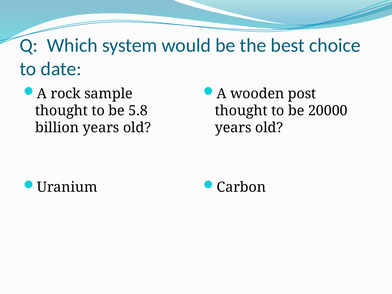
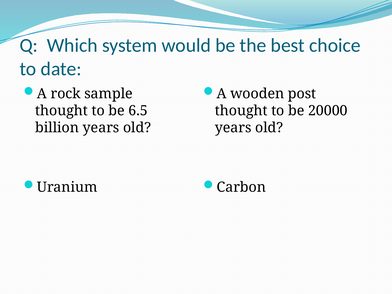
5.8: 5.8 -> 6.5 (138, 111)
